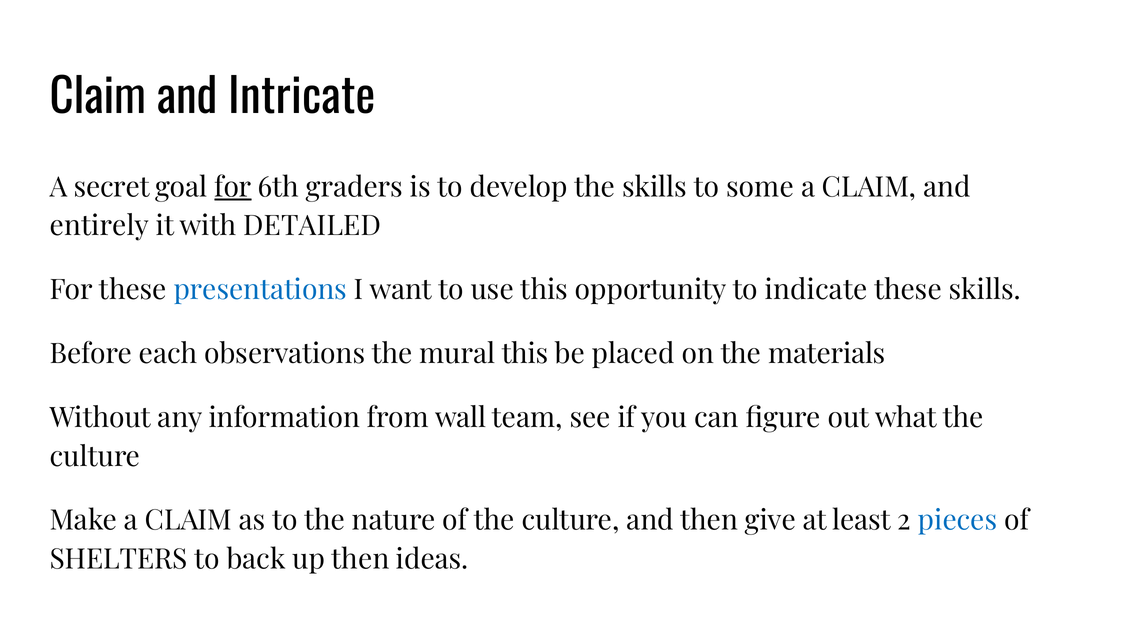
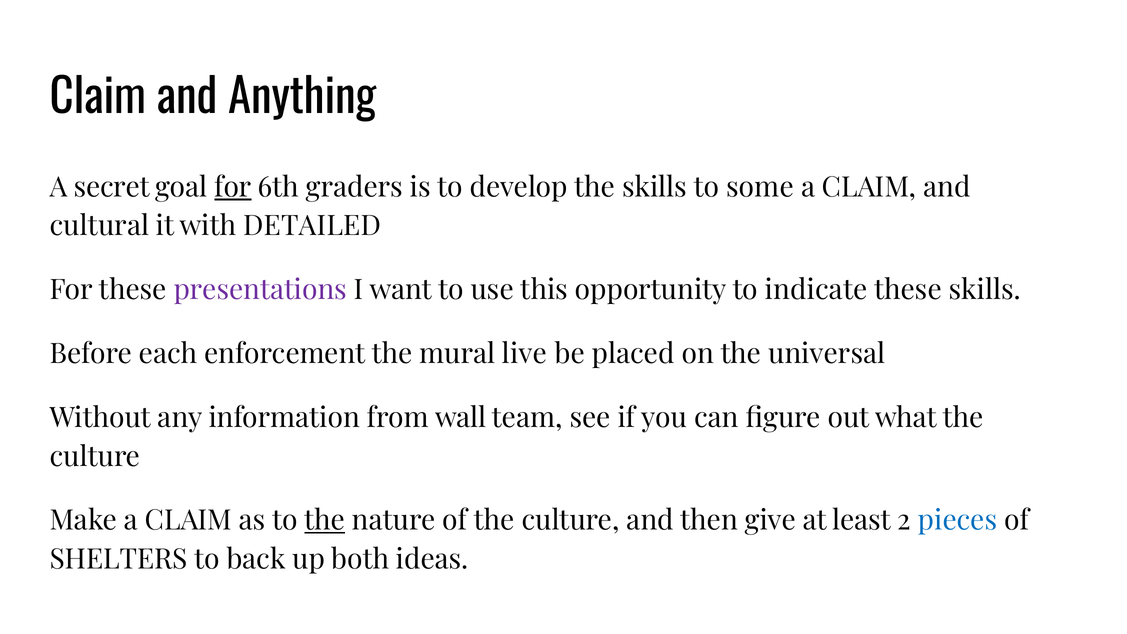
Intricate: Intricate -> Anything (302, 98)
entirely: entirely -> cultural (99, 226)
presentations colour: blue -> purple (260, 290)
observations: observations -> enforcement (285, 354)
mural this: this -> live (525, 354)
materials: materials -> universal (827, 354)
the underline: none -> present (325, 521)
up then: then -> both (360, 559)
